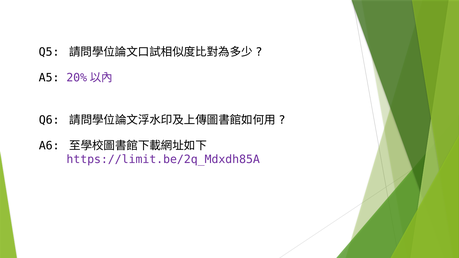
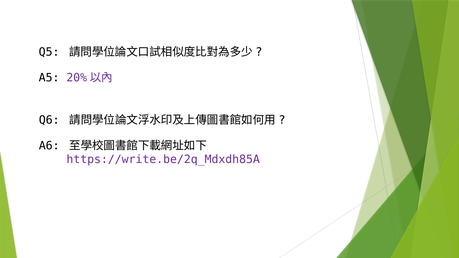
https://limit.be/2q_Mdxdh85A: https://limit.be/2q_Mdxdh85A -> https://write.be/2q_Mdxdh85A (163, 160)
